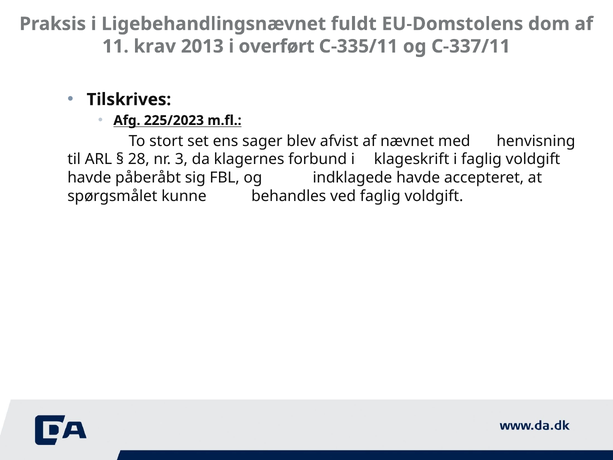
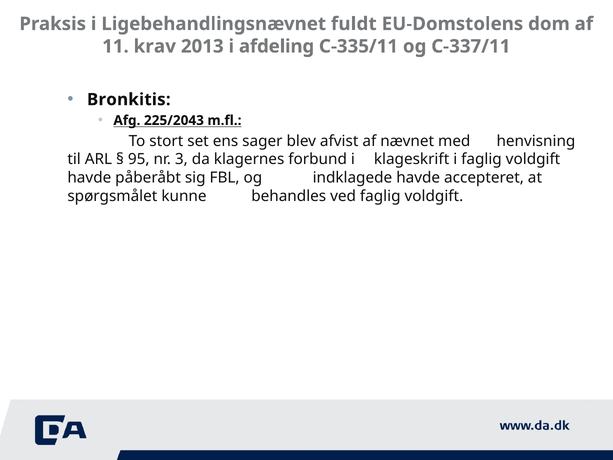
overført: overført -> afdeling (277, 46)
Tilskrives: Tilskrives -> Bronkitis (129, 100)
225/2023: 225/2023 -> 225/2043 (174, 120)
28: 28 -> 95 (139, 159)
